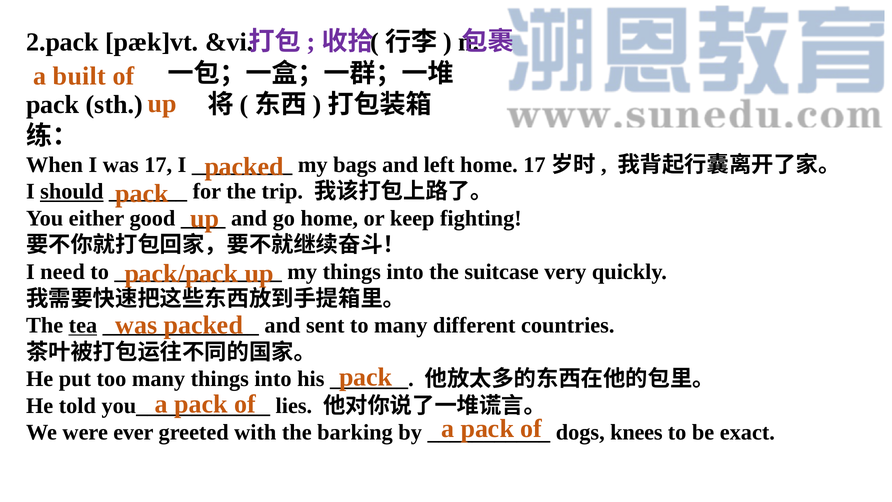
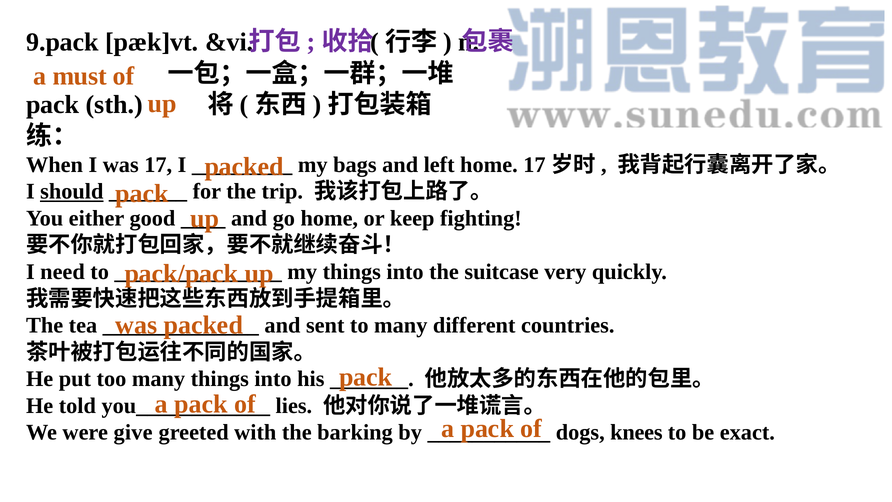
2.pack: 2.pack -> 9.pack (62, 42)
built: built -> must (80, 76)
tea underline: present -> none (83, 325)
ever: ever -> give (133, 432)
